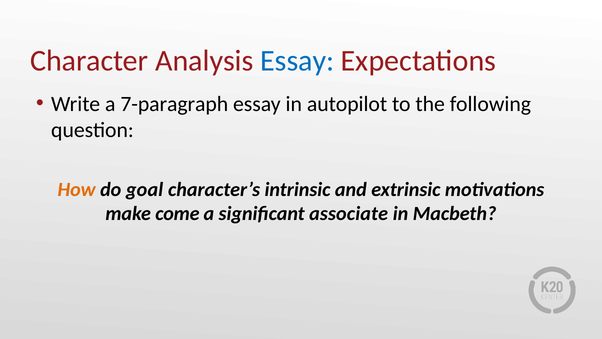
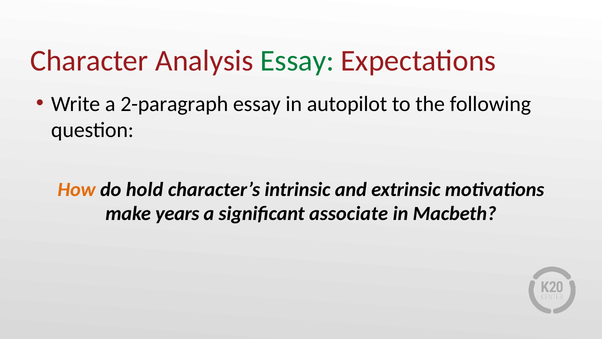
Essay colour: blue -> green (297, 61)
7-paragraph: 7-paragraph -> 2-paragraph (174, 104)
goal: goal -> hold (145, 189)
come: come -> years (177, 213)
